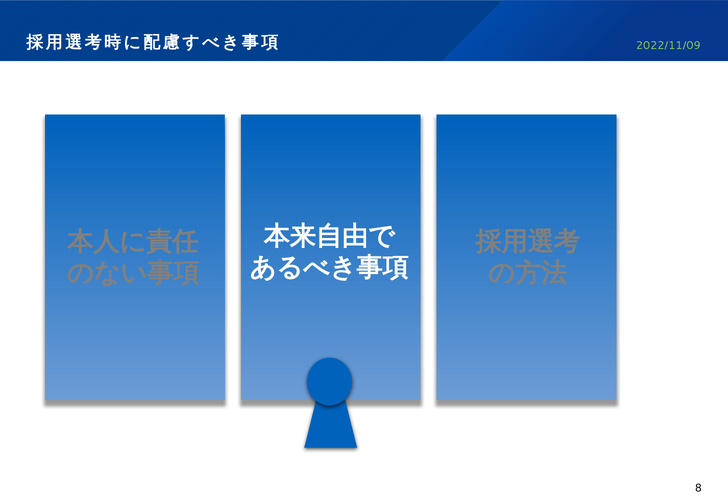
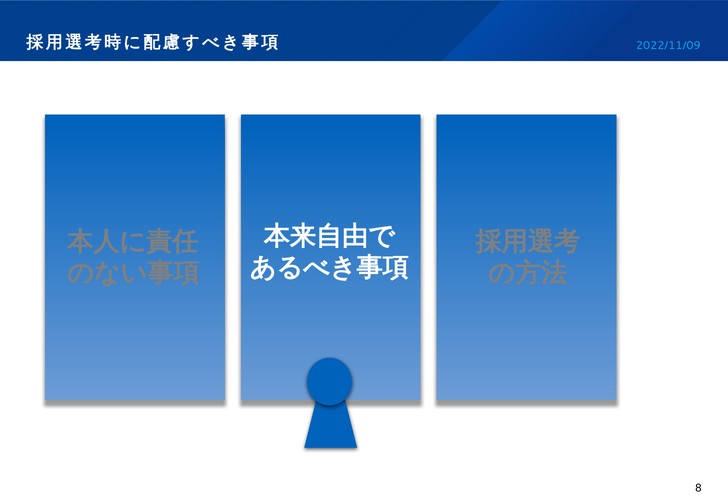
2022/11/09 colour: light green -> light blue (668, 46)
